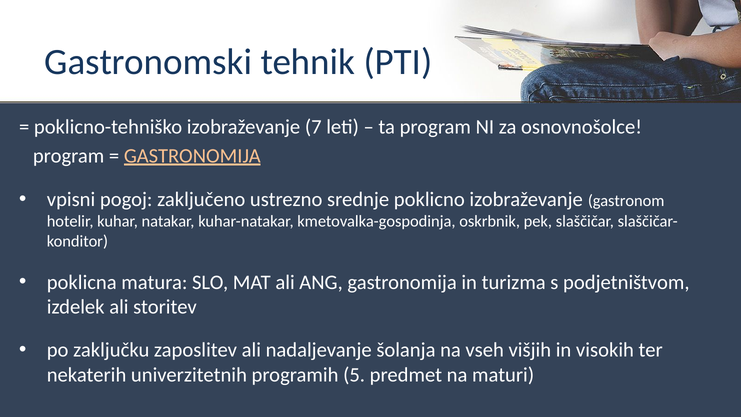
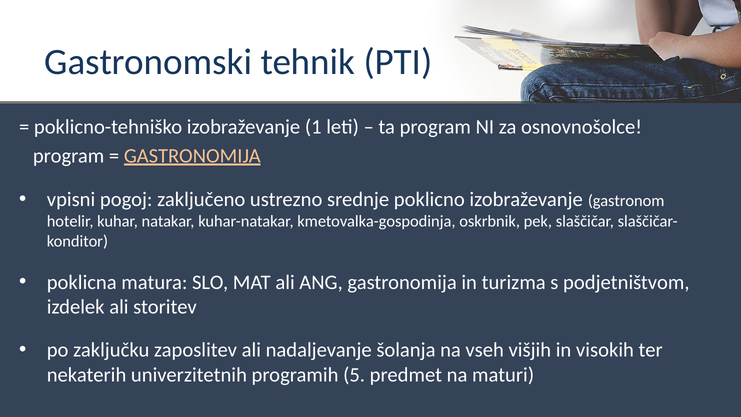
7: 7 -> 1 (313, 127)
